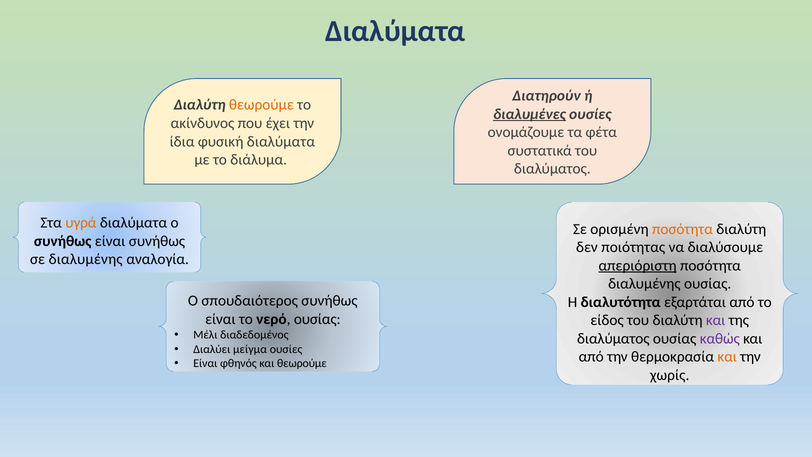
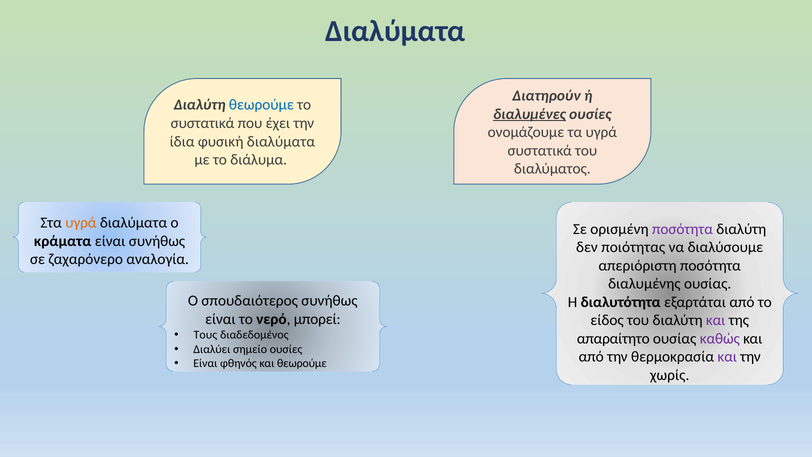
θεωρούμε colour: orange -> blue (261, 105)
ακίνδυνος: ακίνδυνος -> συστατικά (203, 123)
τα φέτα: φέτα -> υγρά (601, 132)
ποσότητα colour: orange -> purple (682, 229)
συνήθως: συνήθως -> κράματα (63, 241)
σε διαλυμένης: διαλυμένης -> ζαχαρόνερο (86, 259)
απεριόριστη underline: present -> none (638, 265)
νερό ουσίας: ουσίας -> μπορεί (317, 319)
Μέλι: Μέλι -> Τους (205, 335)
διαλύματος: διαλύματος -> απαραίτητο (613, 338)
μείγμα: μείγμα -> σημείο (250, 349)
και colour: orange -> purple (727, 357)
